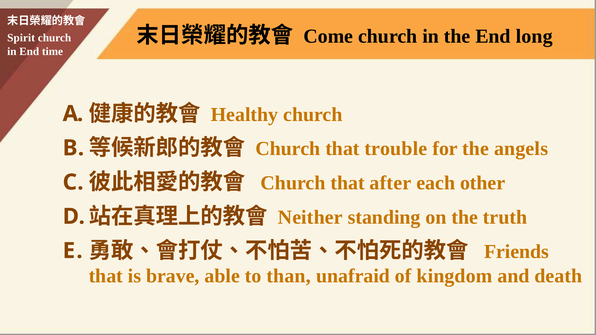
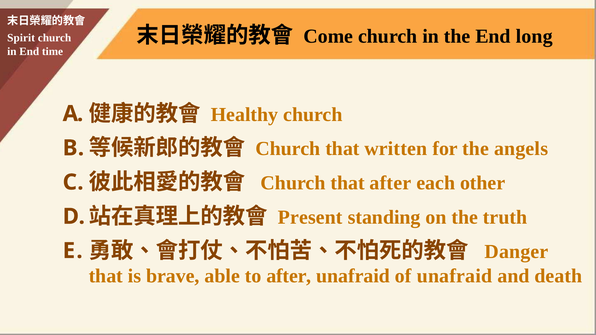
trouble: trouble -> written (396, 149)
Neither: Neither -> Present (310, 217)
Friends: Friends -> Danger (516, 252)
to than: than -> after (289, 276)
of kingdom: kingdom -> unafraid (454, 276)
